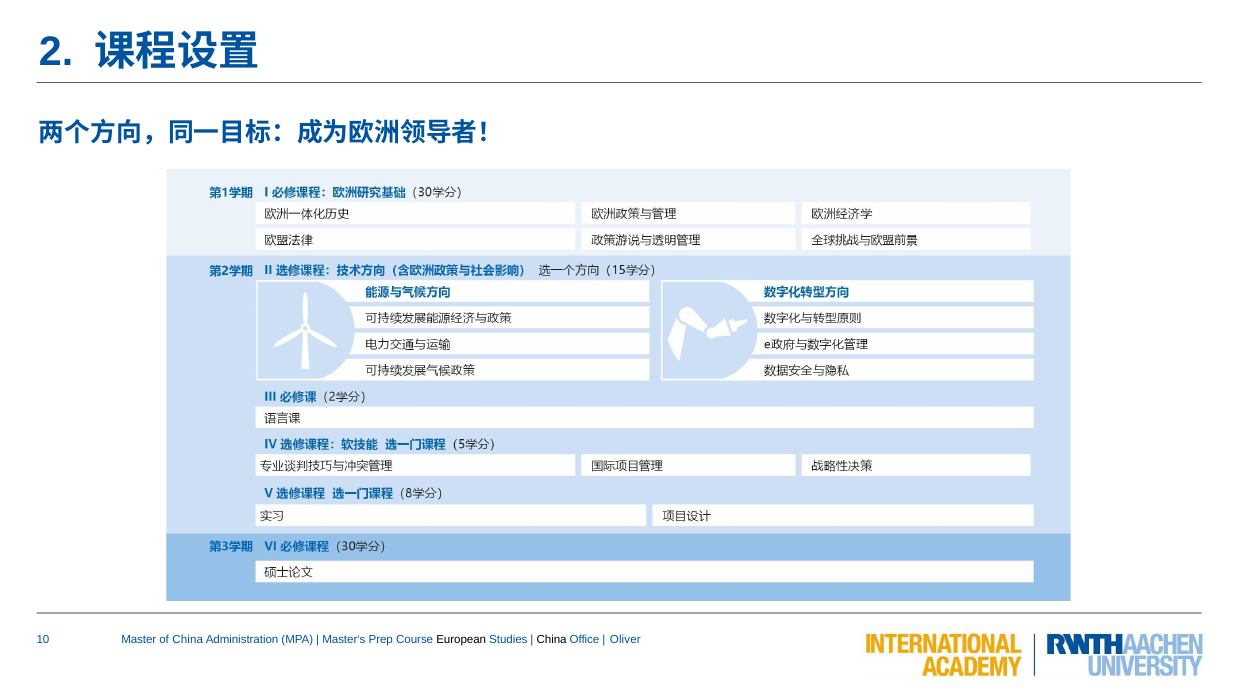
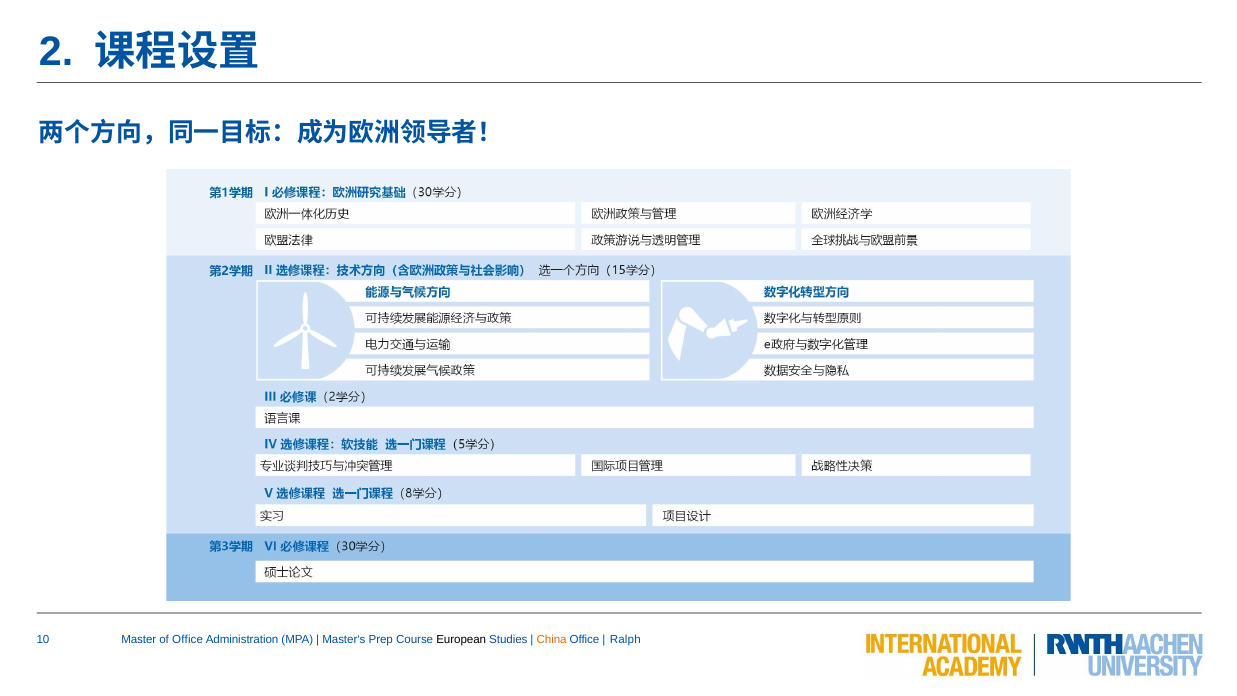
of China: China -> Office (188, 640)
China colour: black -> orange (552, 640)
Oliver: Oliver -> Ralph (625, 640)
